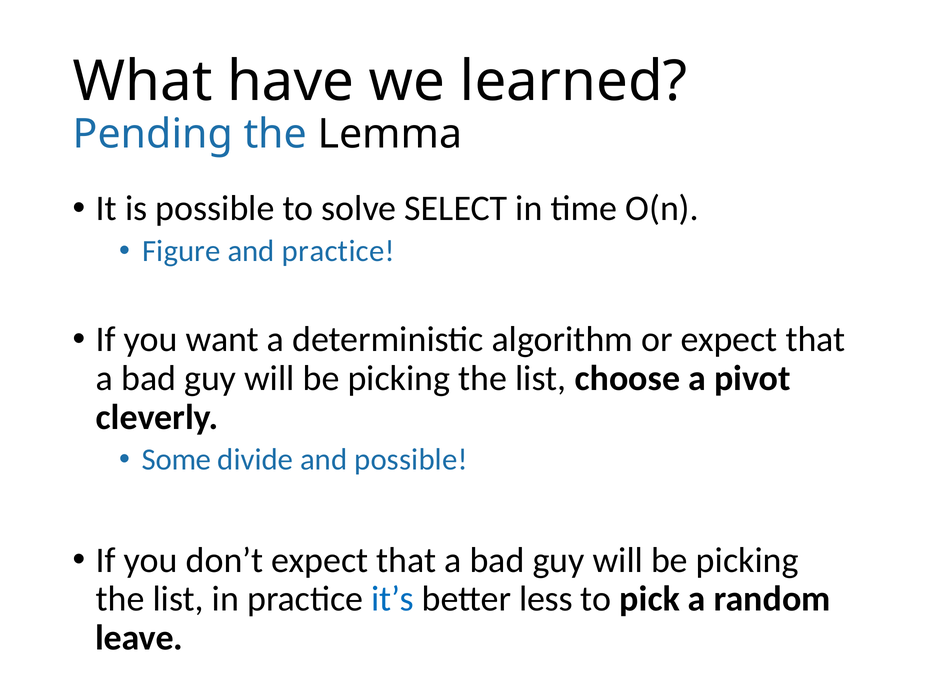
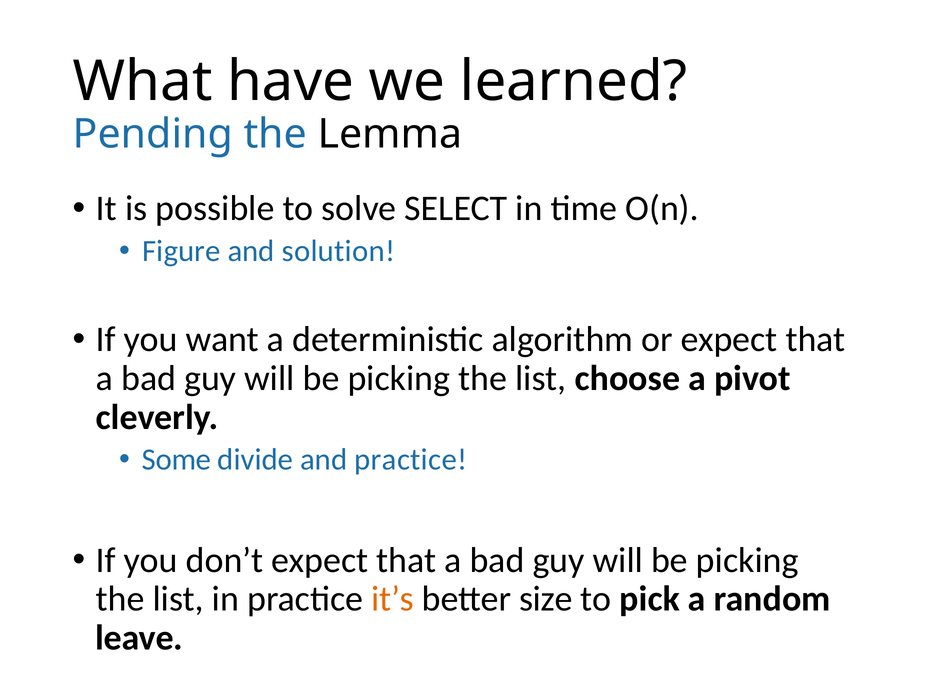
and practice: practice -> solution (338, 251)
and possible: possible -> practice (411, 460)
it’s colour: blue -> orange (393, 599)
less: less -> size (546, 599)
